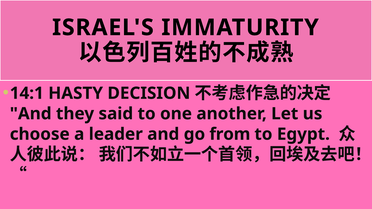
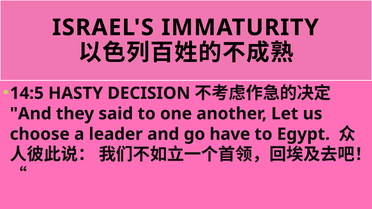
14:1: 14:1 -> 14:5 (27, 93)
from: from -> have (230, 134)
